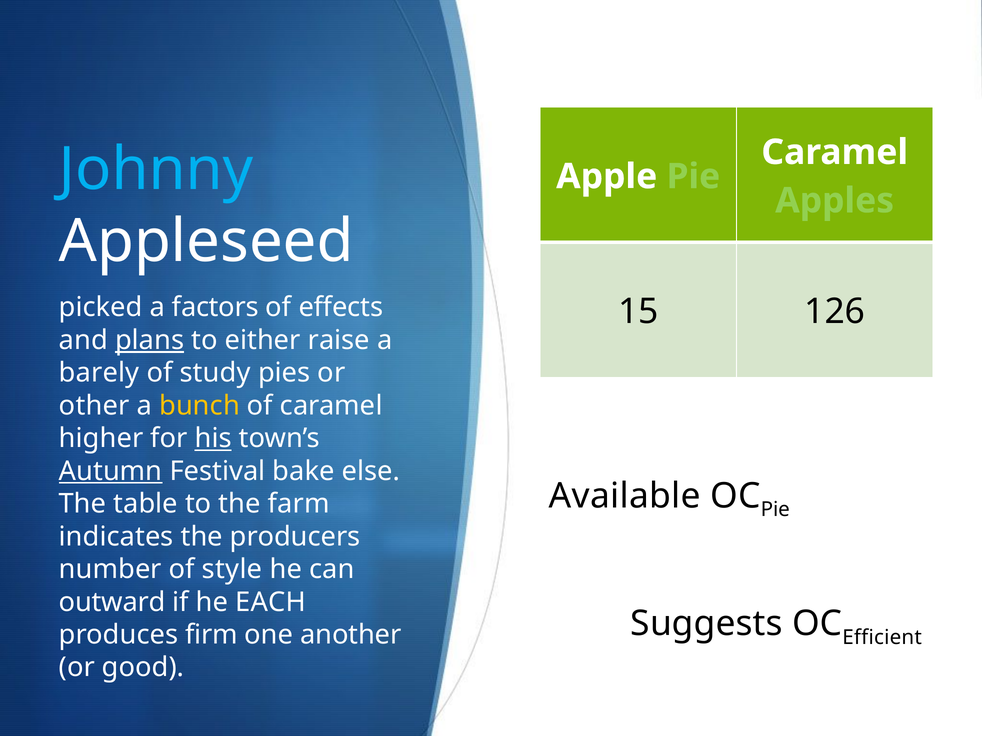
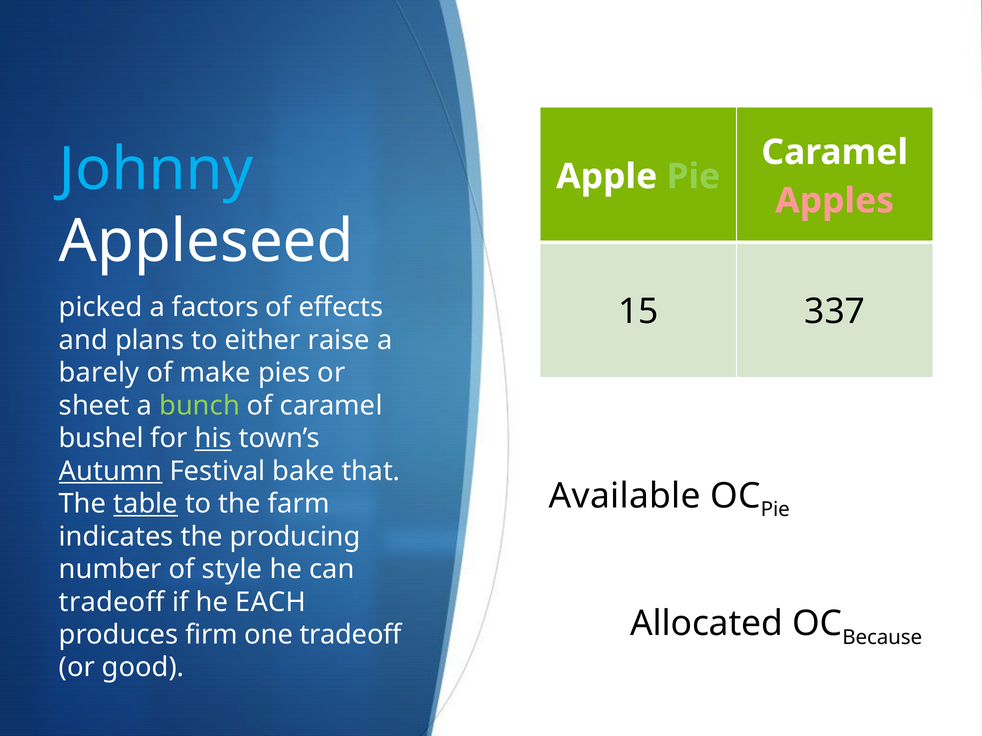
Apples colour: light green -> pink (835, 201)
126: 126 -> 337 (835, 312)
plans underline: present -> none (150, 340)
study: study -> make (215, 373)
other: other -> sheet (94, 406)
bunch colour: yellow -> light green (200, 406)
higher: higher -> bushel (101, 439)
else: else -> that (371, 471)
table underline: none -> present (146, 504)
producers: producers -> producing (295, 537)
outward: outward -> tradeoff (112, 602)
Suggests: Suggests -> Allocated (707, 624)
Efficient: Efficient -> Because (882, 638)
one another: another -> tradeoff (351, 635)
